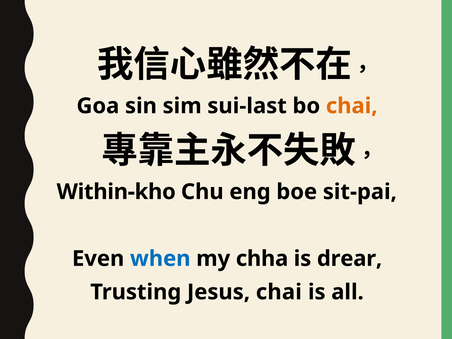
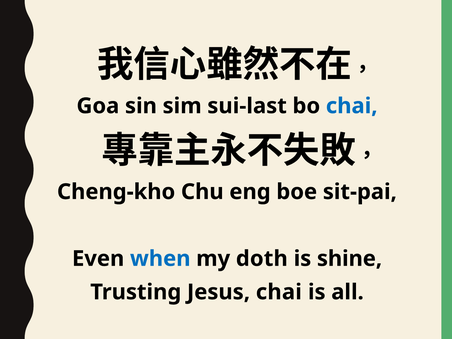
chai colour: orange -> blue (352, 106)
Within-kho: Within-kho -> Cheng-kho (116, 192)
chha: chha -> doth (262, 259)
drear: drear -> shine (350, 259)
